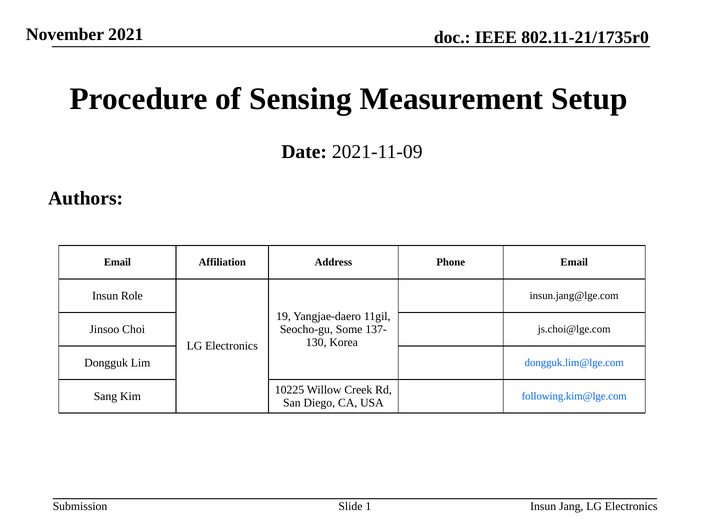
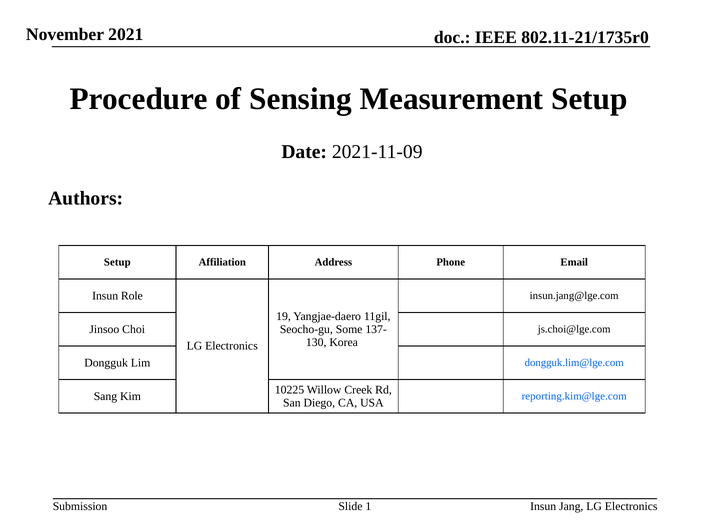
Email: Email -> Setup (117, 262)
following.kim@lge.com: following.kim@lge.com -> reporting.kim@lge.com (574, 396)
